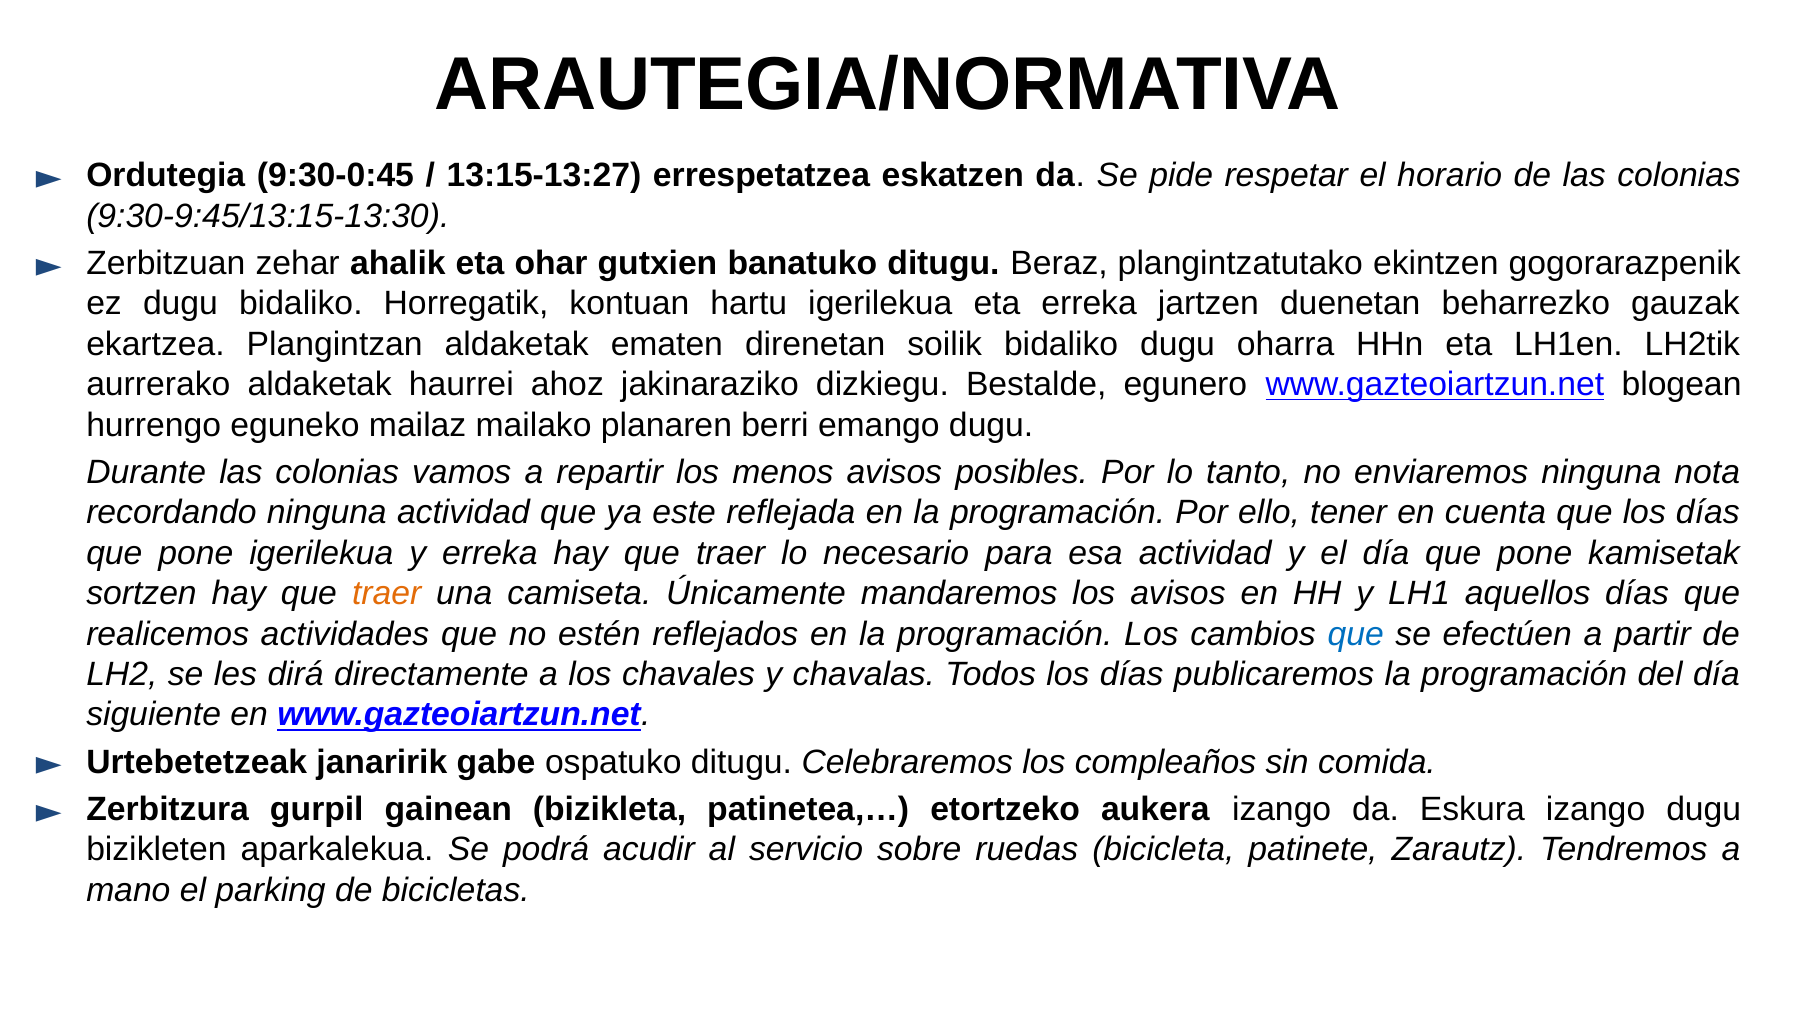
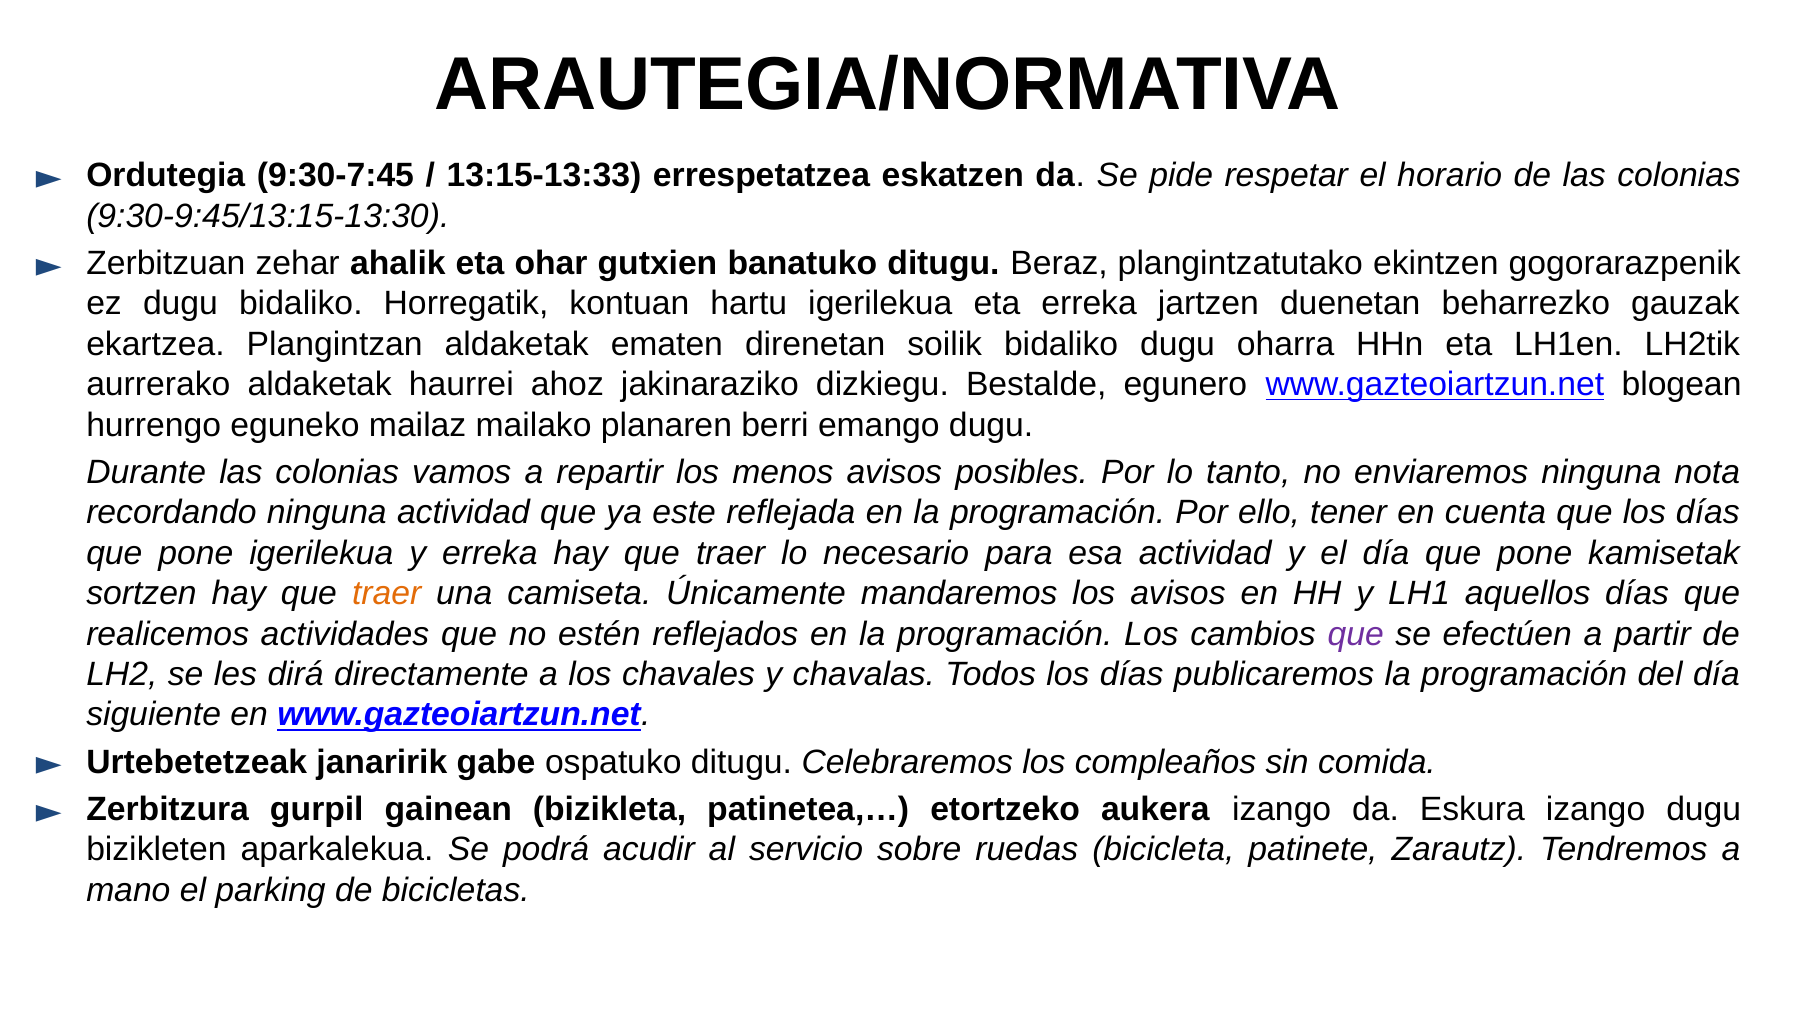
9:30-0:45: 9:30-0:45 -> 9:30-7:45 (335, 176)
13:15-13:27: 13:15-13:27 -> 13:15-13:33 (544, 176)
que colour: blue -> purple (1356, 634)
